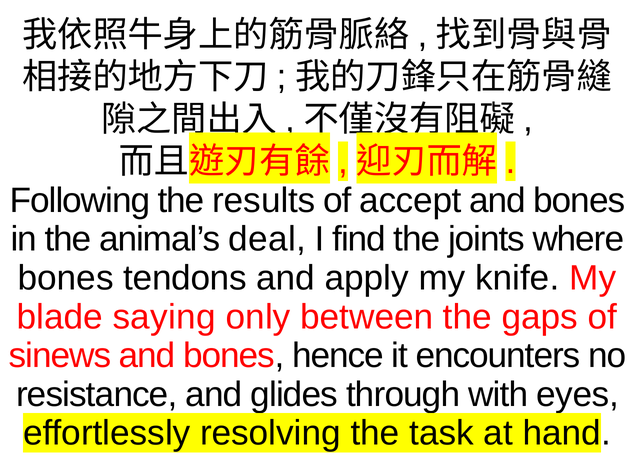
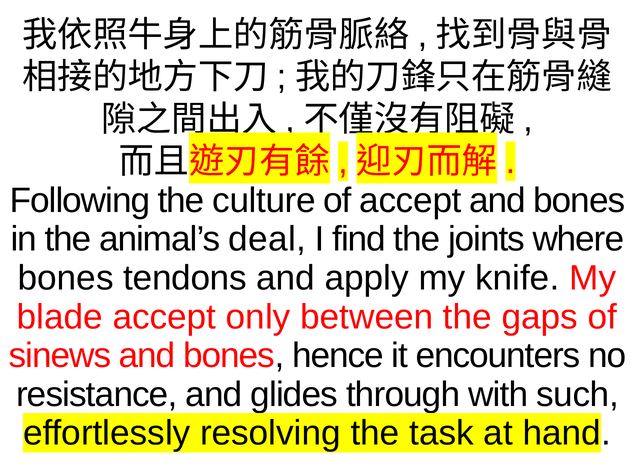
results: results -> culture (264, 200)
blade saying: saying -> accept (164, 317)
eyes: eyes -> such (578, 394)
